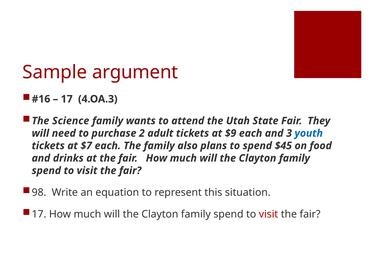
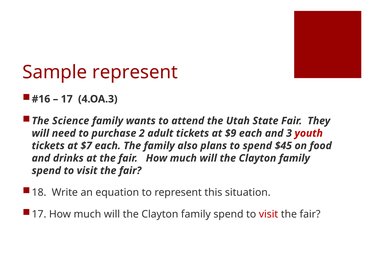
Sample argument: argument -> represent (135, 72)
youth colour: blue -> red (309, 133)
98: 98 -> 18 (39, 192)
